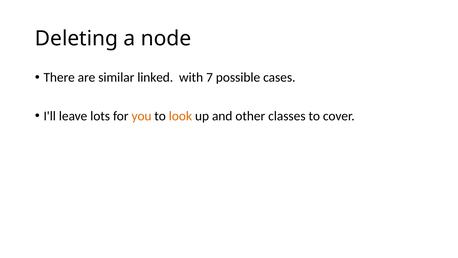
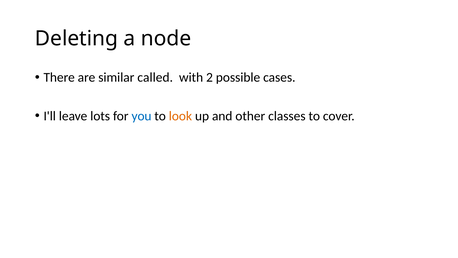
linked: linked -> called (155, 77)
7: 7 -> 2 (210, 77)
you colour: orange -> blue (142, 116)
